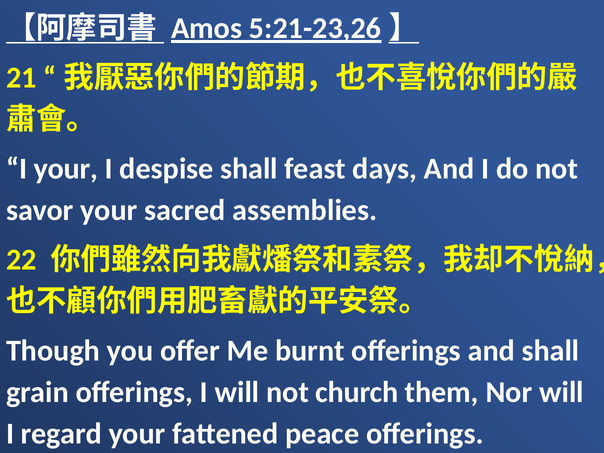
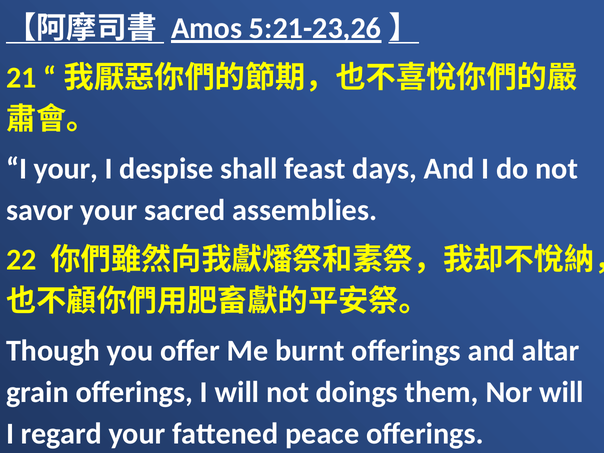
and shall: shall -> altar (551, 351)
church: church -> doings (357, 392)
